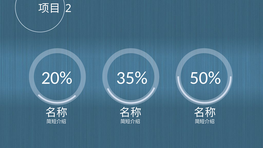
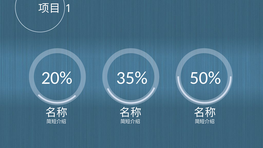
2: 2 -> 1 (68, 8)
